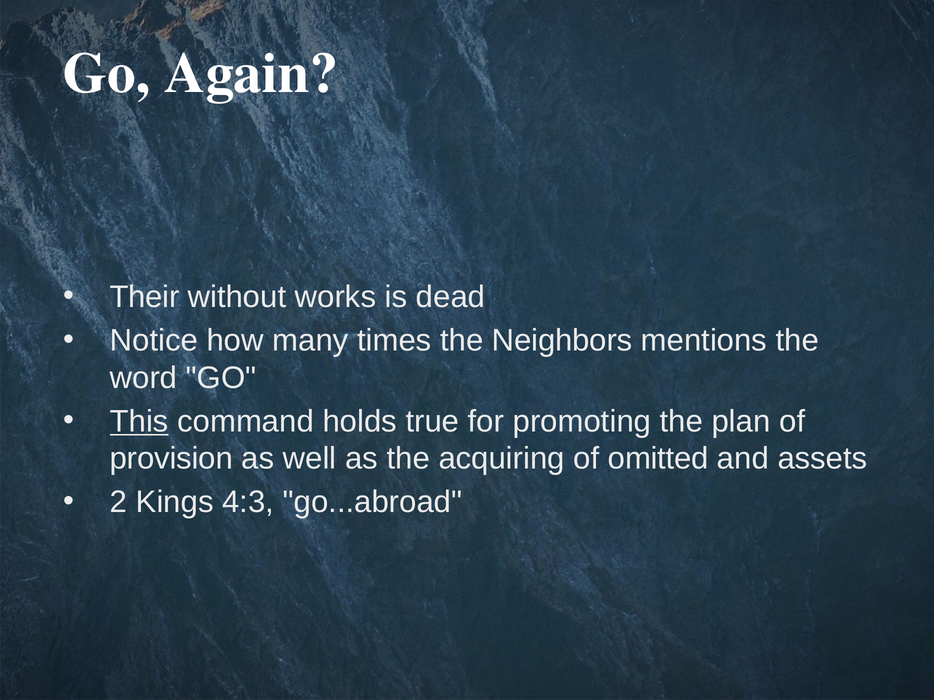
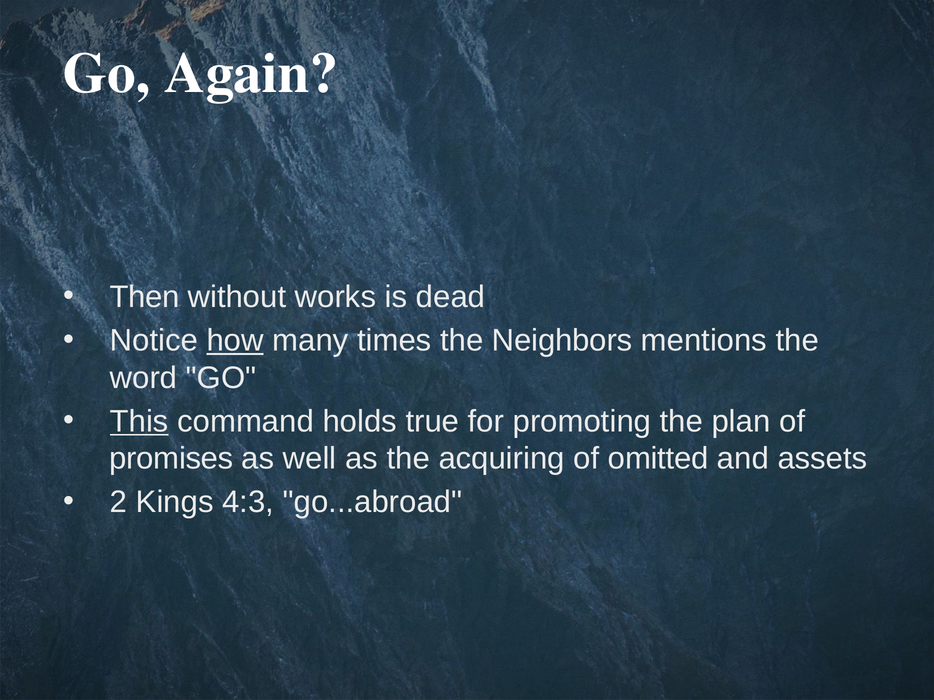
Their: Their -> Then (145, 297)
how underline: none -> present (235, 341)
provision: provision -> promises (171, 459)
